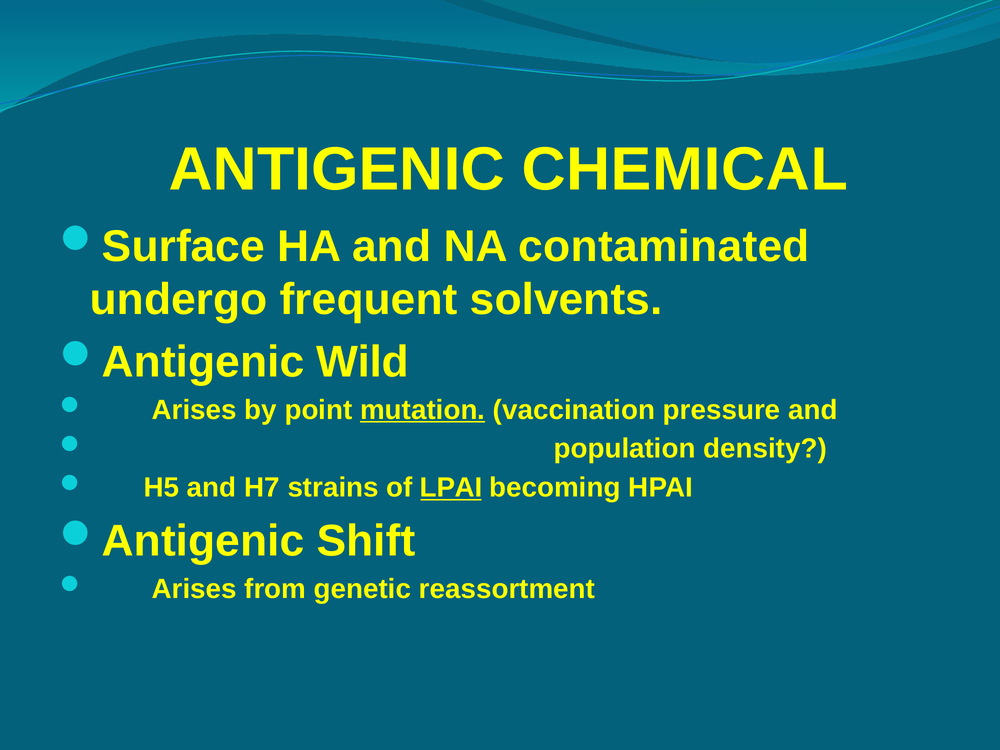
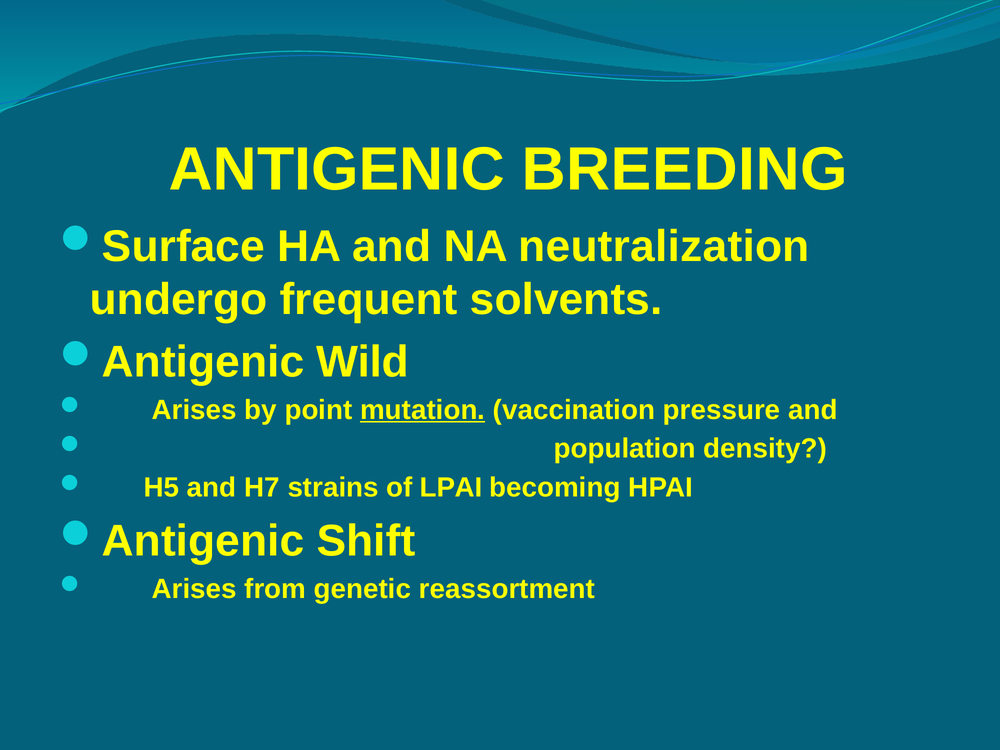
CHEMICAL: CHEMICAL -> BREEDING (685, 170)
contaminated: contaminated -> neutralization (664, 246)
LPAI underline: present -> none (451, 488)
